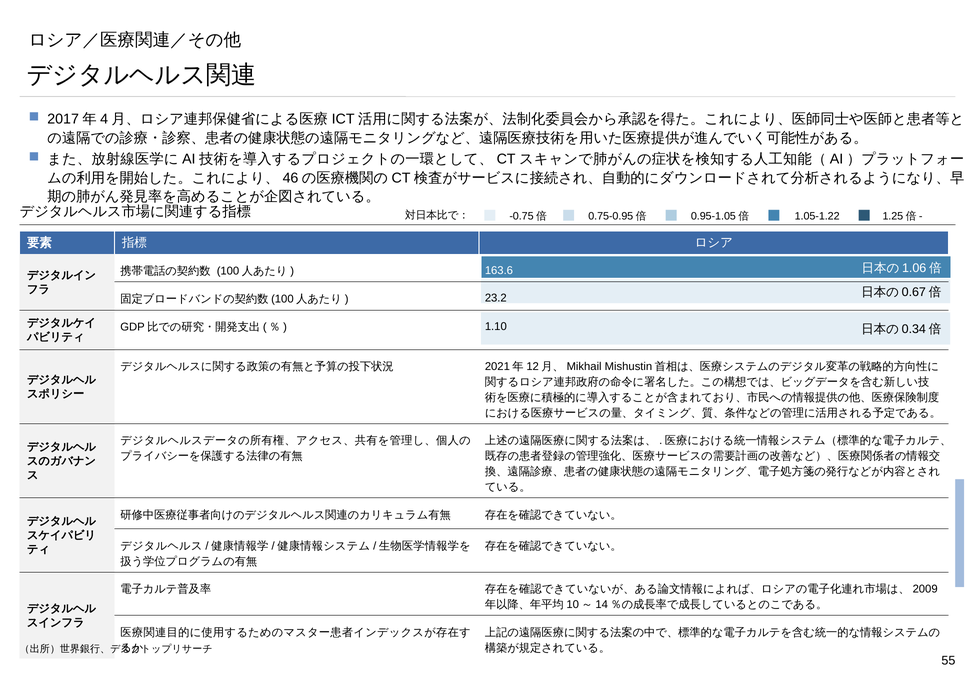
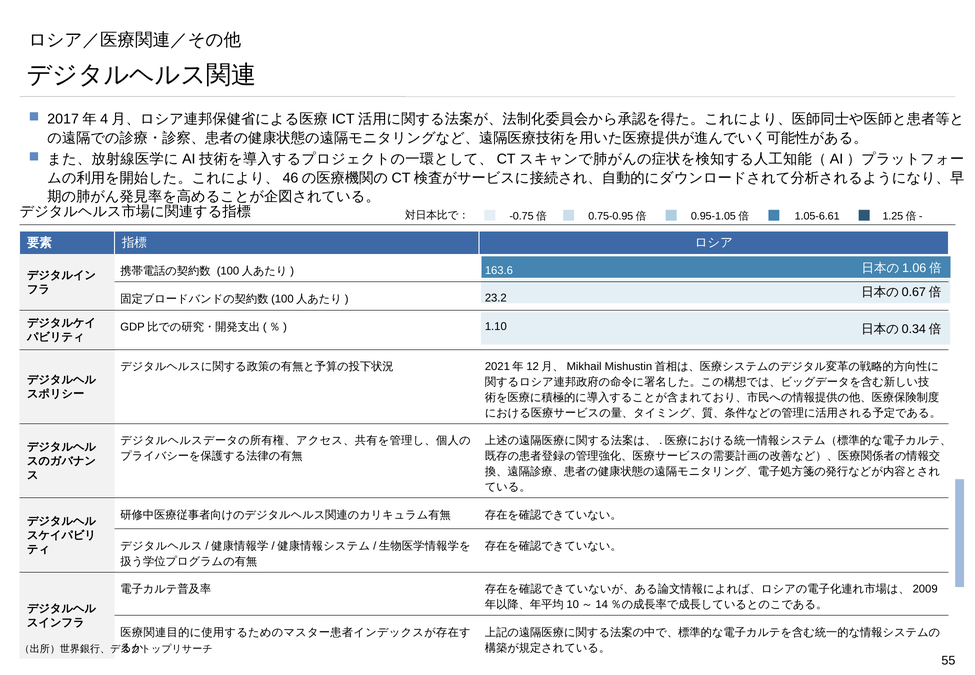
1.05-1.22: 1.05-1.22 -> 1.05-6.61 (817, 216)
